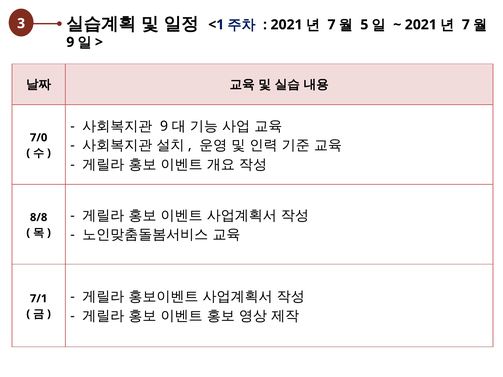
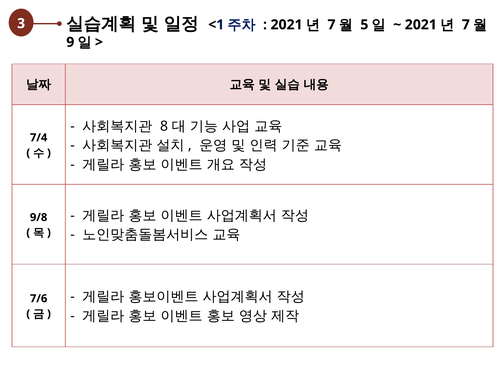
9: 9 -> 8 (164, 126)
7/0: 7/0 -> 7/4 (39, 138)
8/8: 8/8 -> 9/8 (39, 218)
7/1: 7/1 -> 7/6 (39, 299)
